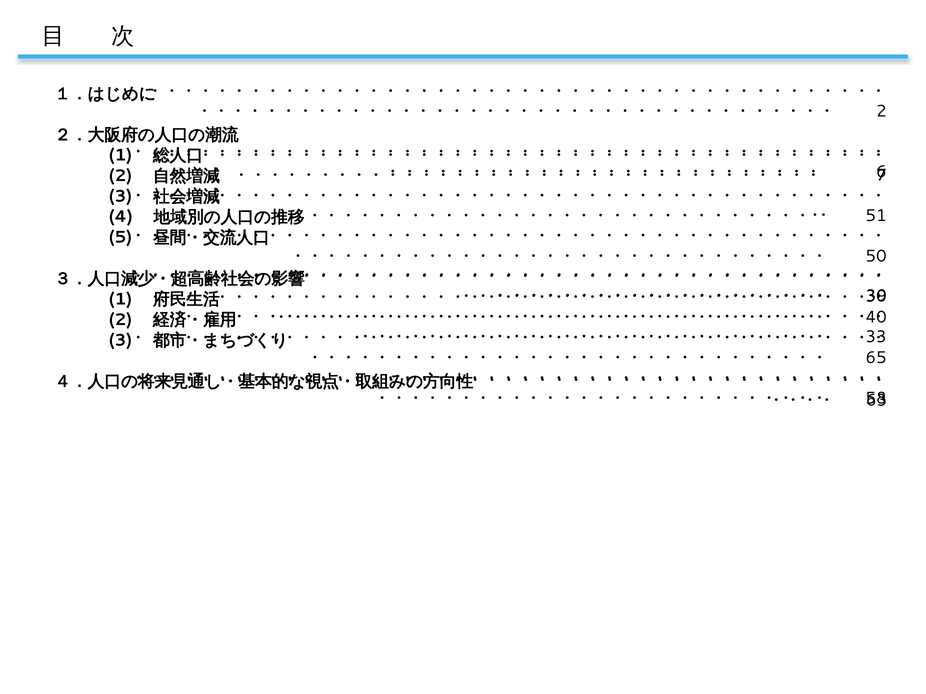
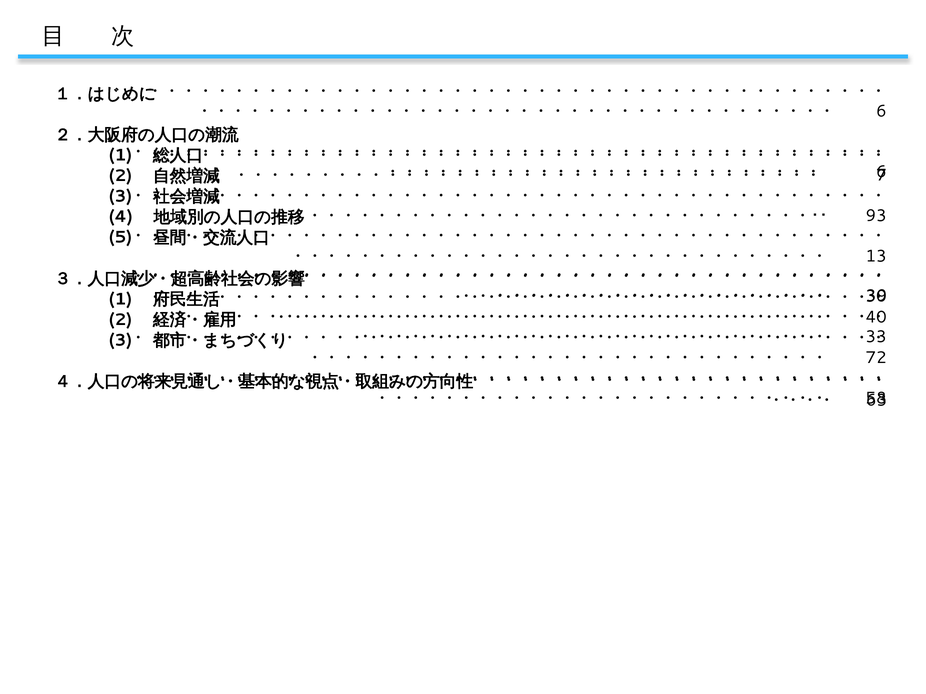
2: 2 -> 6 (881, 111)
51: 51 -> 93 (876, 216)
50: 50 -> 13 (876, 256)
65: 65 -> 72 (876, 358)
